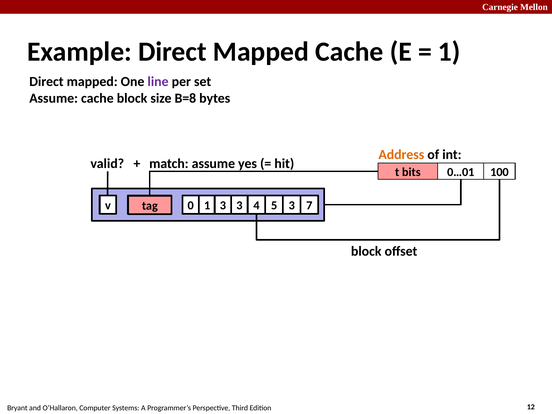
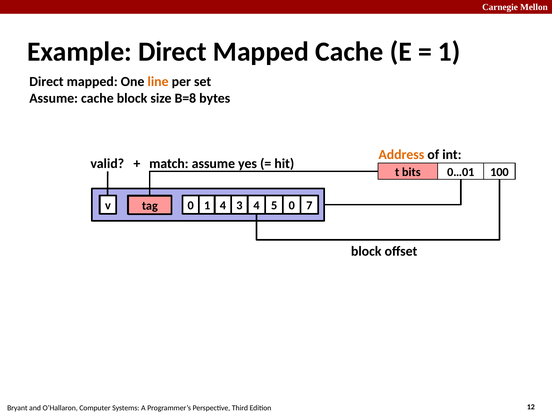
line colour: purple -> orange (158, 82)
1 3: 3 -> 4 (223, 206)
3 3: 3 -> 0 (292, 206)
